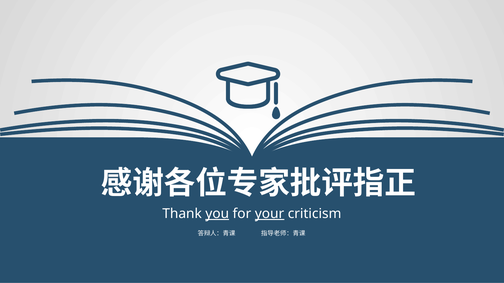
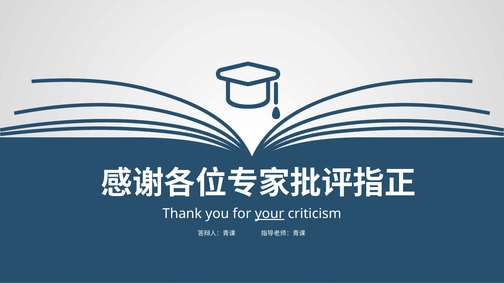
you underline: present -> none (217, 214)
